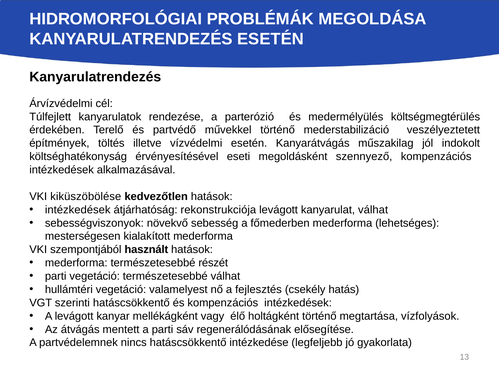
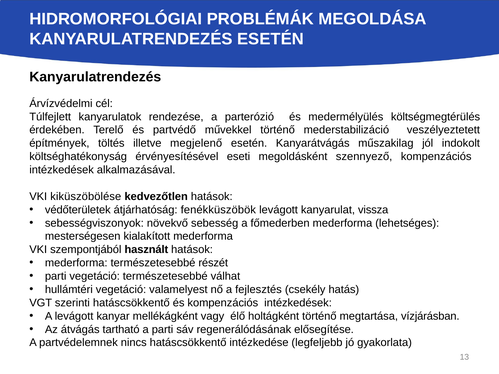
vízvédelmi: vízvédelmi -> megjelenő (196, 143)
intézkedések: intézkedések -> védőterületek (78, 210)
rekonstrukciója: rekonstrukciója -> fenékküszöbök (218, 210)
kanyarulat válhat: válhat -> vissza (373, 210)
vízfolyások: vízfolyások -> vízjárásban (430, 316)
mentett: mentett -> tartható (121, 330)
